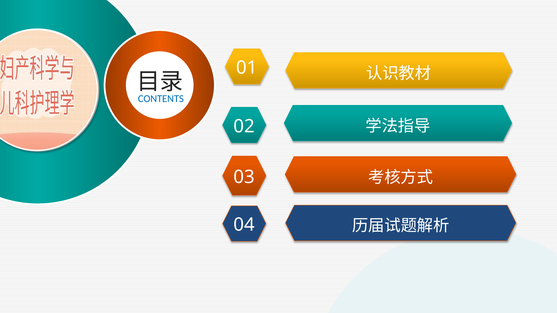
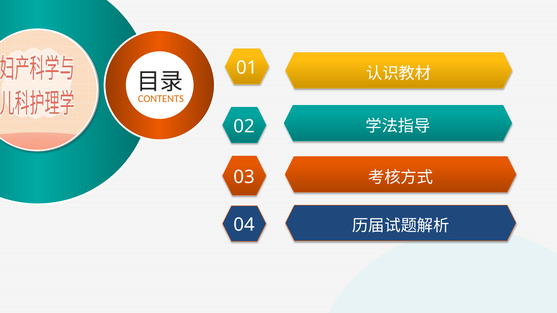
CONTENTS colour: blue -> orange (161, 99)
